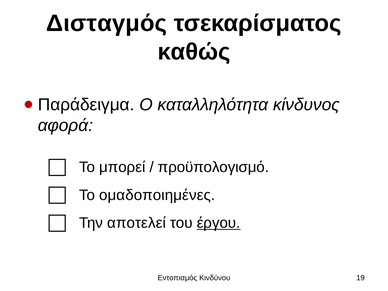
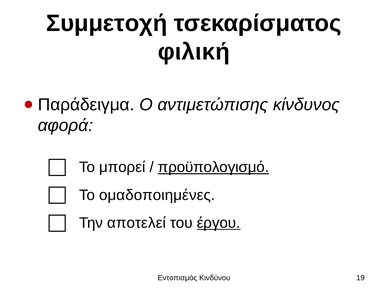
Δισταγμός: Δισταγμός -> Συμμετοχή (107, 23)
καθώς: καθώς -> φιλική (194, 52)
καταλληλότητα: καταλληλότητα -> αντιμετώπισης (213, 105)
προϋπολογισμό underline: none -> present (213, 167)
